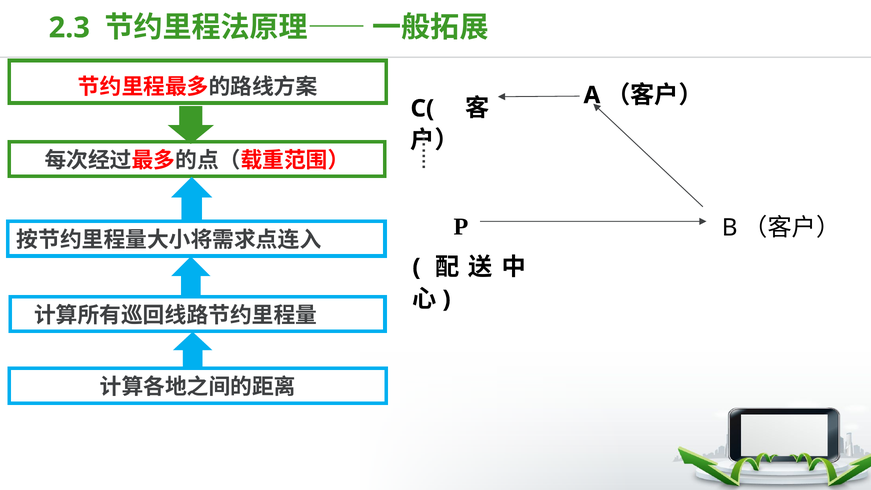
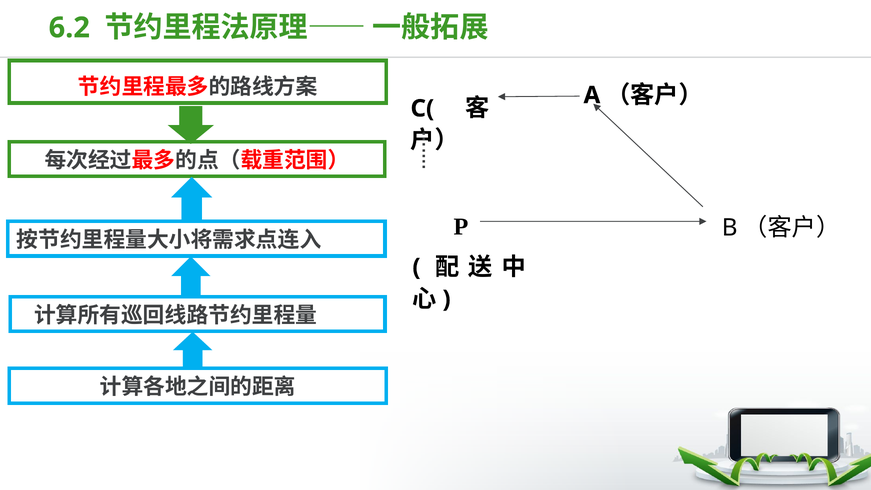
2.3: 2.3 -> 6.2 (69, 28)
